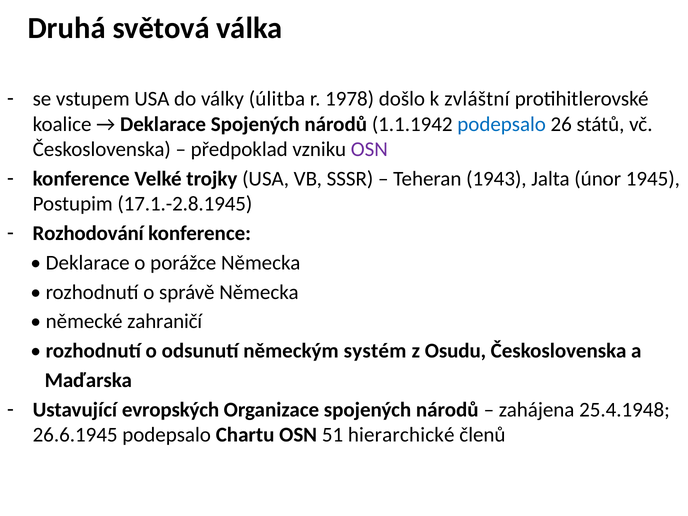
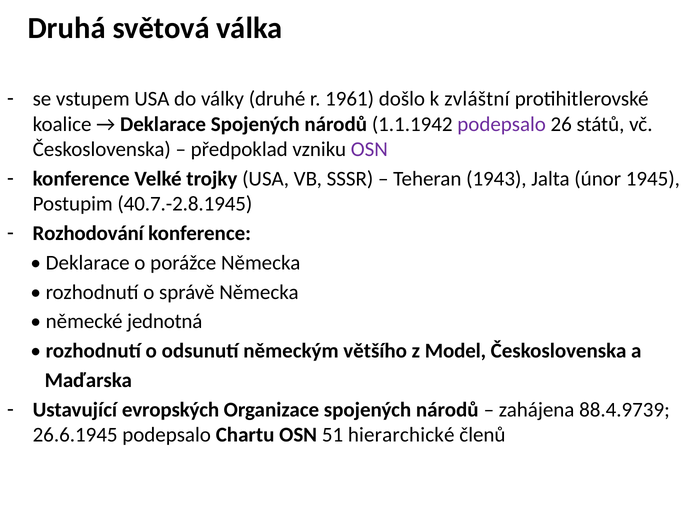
úlitba: úlitba -> druhé (277, 99)
1978: 1978 -> 1961 (350, 99)
podepsalo colour: blue -> purple (502, 124)
17.1.-2.8.1945: 17.1.-2.8.1945 -> 40.7.-2.8.1945 (185, 204)
zahraničí: zahraničí -> jednotná (165, 322)
systém: systém -> většího (375, 351)
Osudu: Osudu -> Model (455, 351)
25.4.1948: 25.4.1948 -> 88.4.9739 (624, 410)
